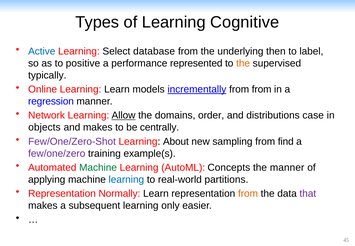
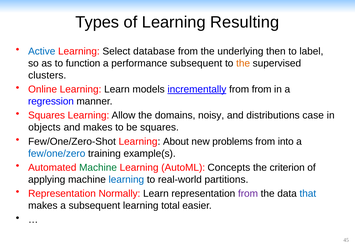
Cognitive: Cognitive -> Resulting (245, 22)
positive: positive -> function (83, 63)
performance represented: represented -> subsequent (196, 63)
typically: typically -> clusters (47, 75)
Network: Network -> Squares (47, 115)
Allow underline: present -> none (124, 115)
order: order -> noisy (211, 115)
be centrally: centrally -> squares (159, 127)
Few/One/Zero-Shot colour: purple -> black (72, 141)
sampling: sampling -> problems (233, 141)
find: find -> into (286, 141)
few/one/zero colour: purple -> blue (57, 153)
the manner: manner -> criterion (287, 167)
from colour: orange -> purple (248, 193)
that colour: purple -> blue (308, 193)
only: only -> total (170, 205)
